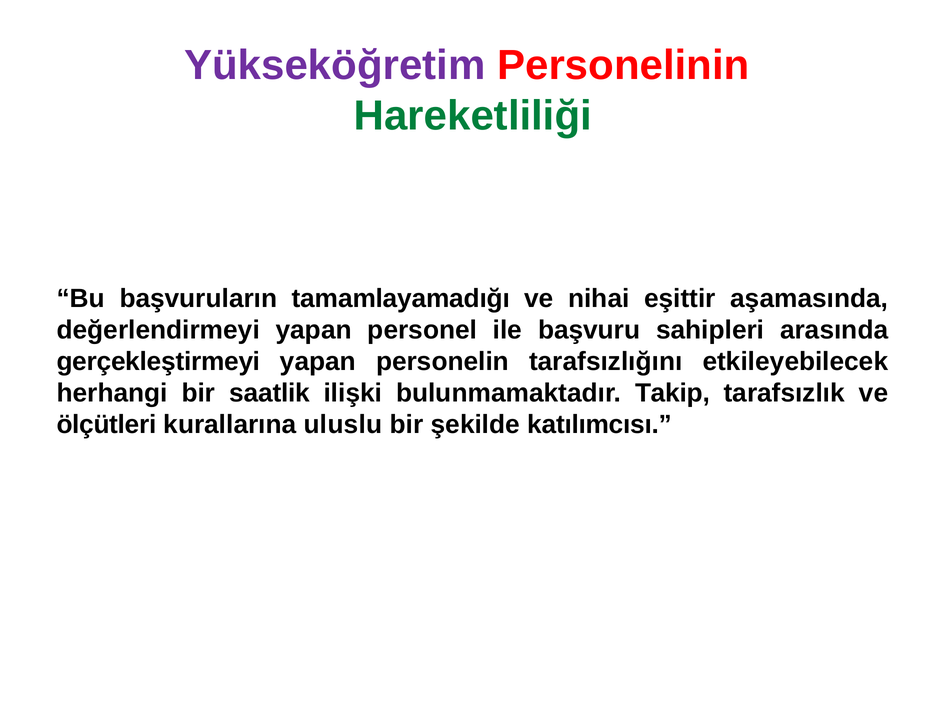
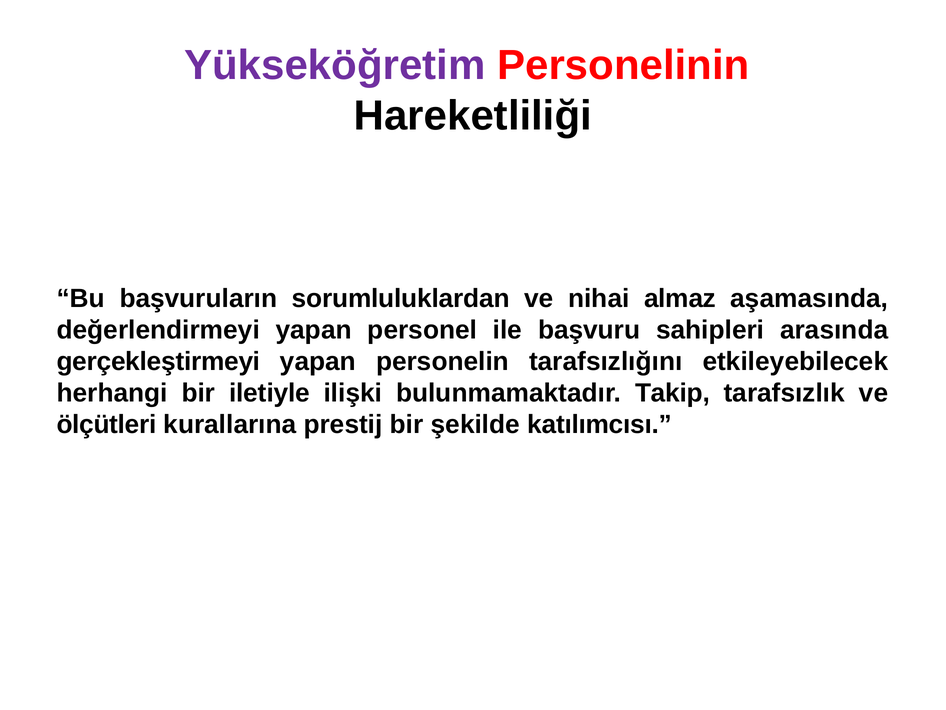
Hareketliliği colour: green -> black (473, 116)
tamamlayamadığı: tamamlayamadığı -> sorumluluklardan (401, 298)
eşittir: eşittir -> almaz (680, 298)
saatlik: saatlik -> iletiyle (270, 393)
uluslu: uluslu -> prestij (343, 424)
